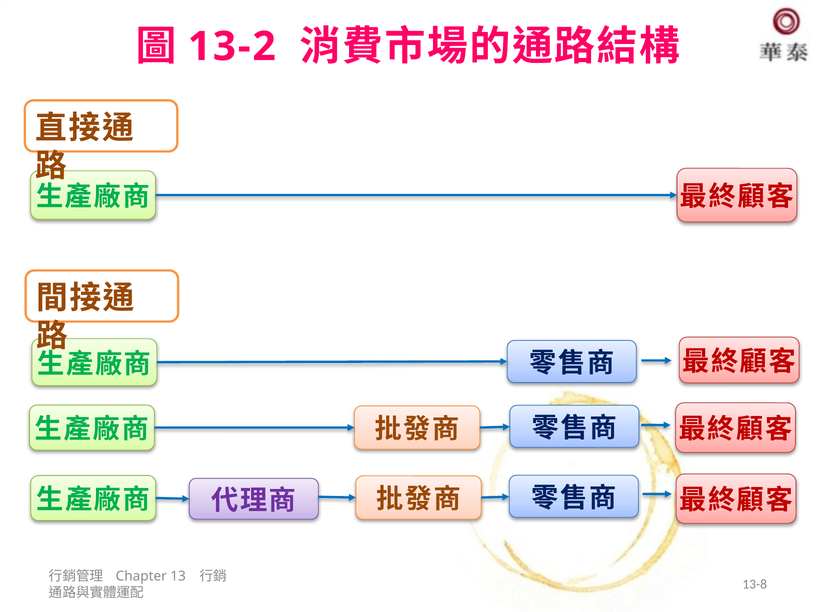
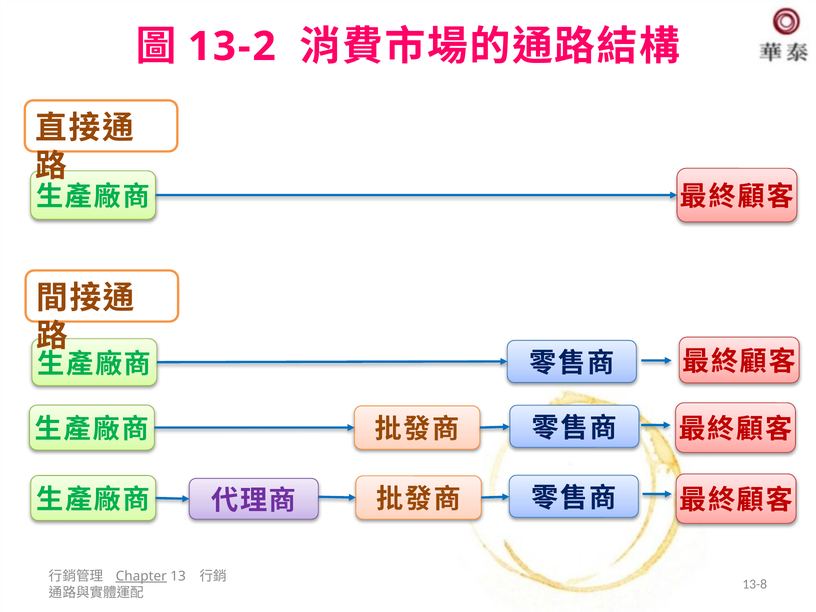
Chapter underline: none -> present (141, 576)
